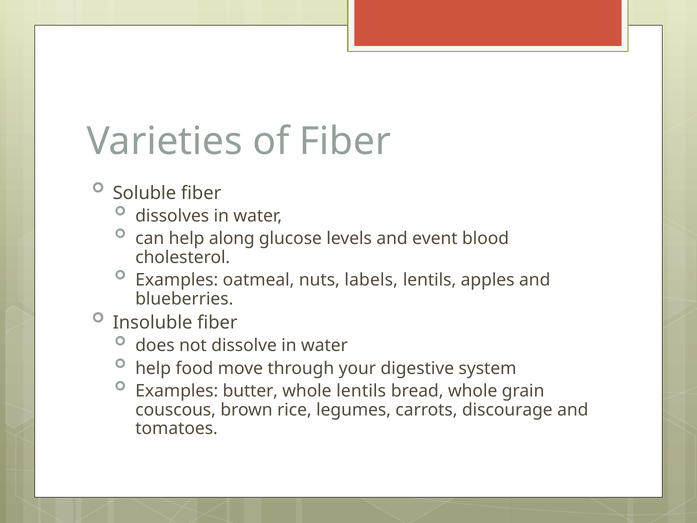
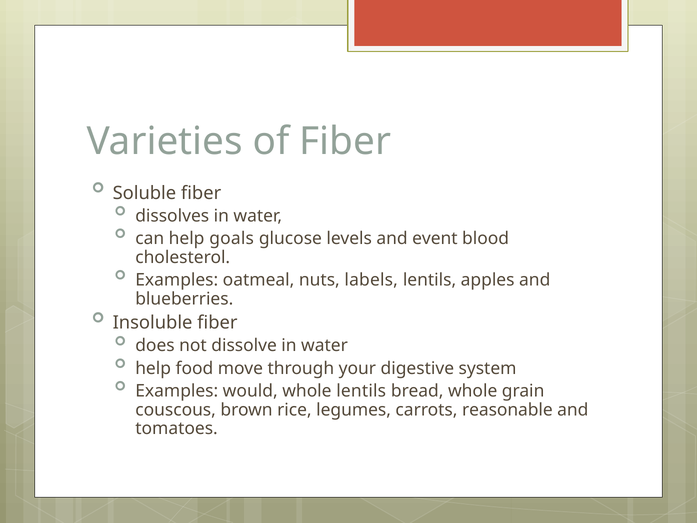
along: along -> goals (232, 239)
butter: butter -> would (250, 391)
discourage: discourage -> reasonable (507, 410)
